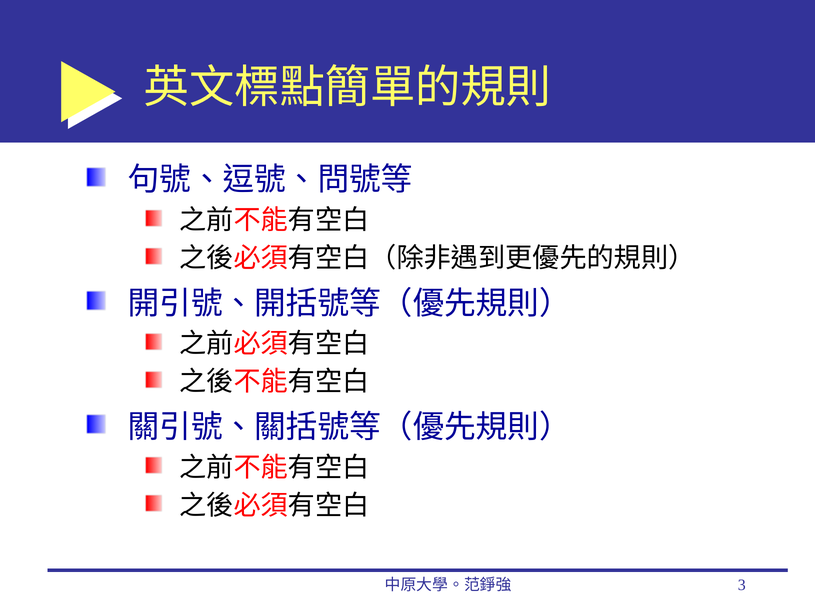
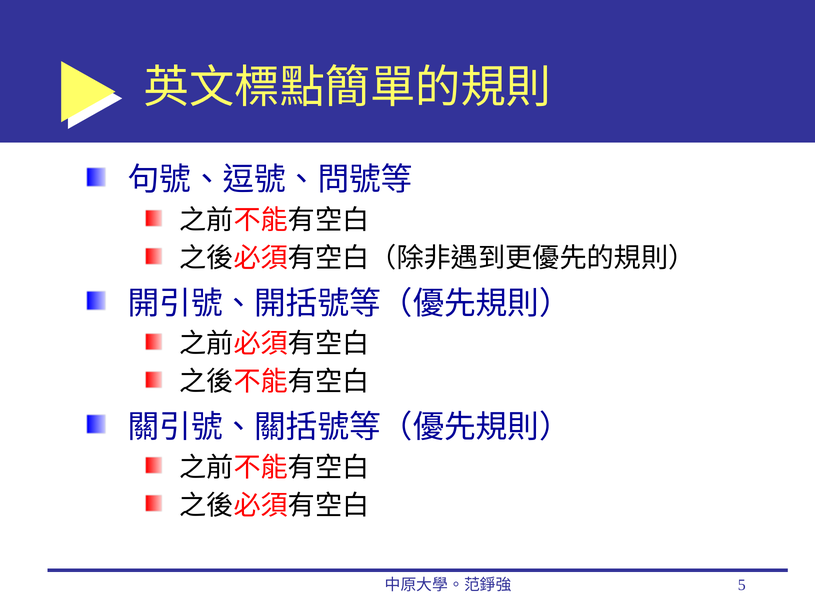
3: 3 -> 5 (742, 585)
